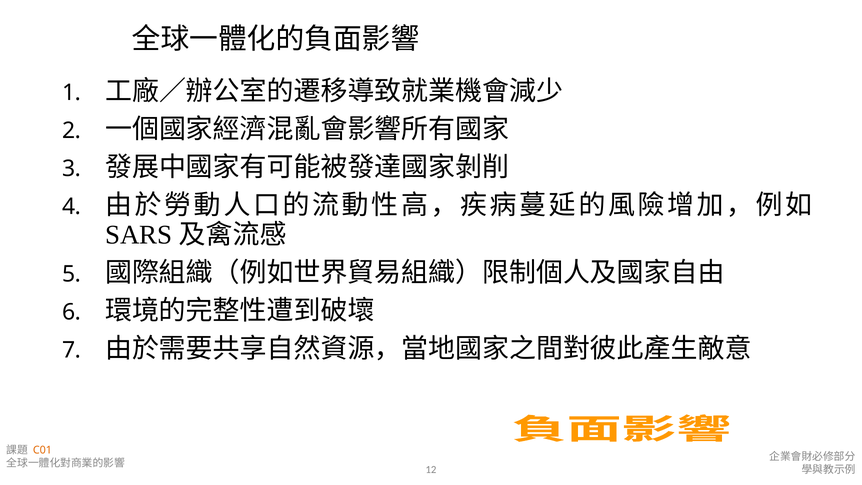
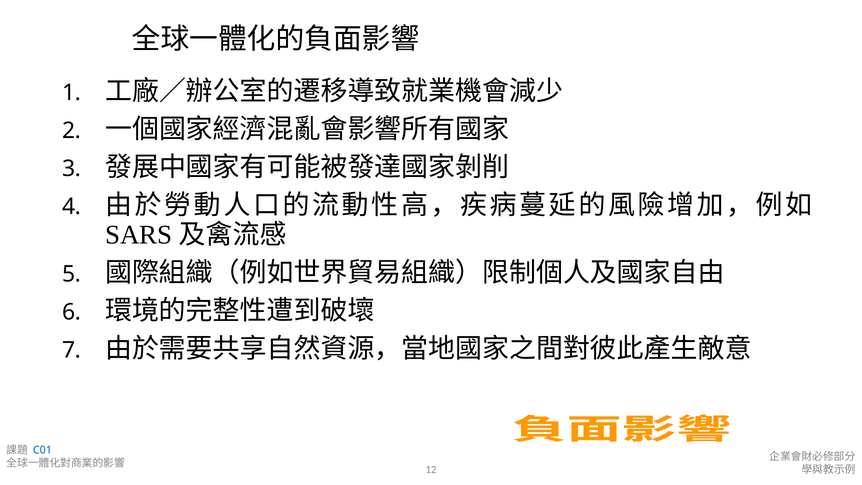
C01 colour: orange -> blue (42, 450)
